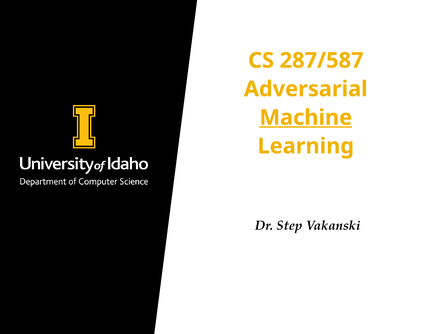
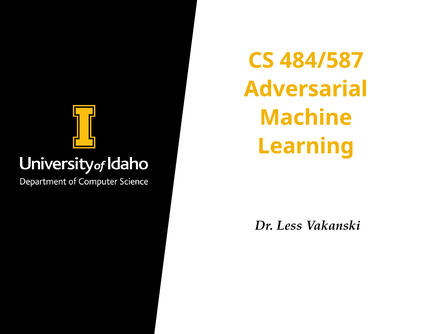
287/587: 287/587 -> 484/587 (322, 60)
Machine underline: present -> none (306, 118)
Step: Step -> Less (289, 225)
